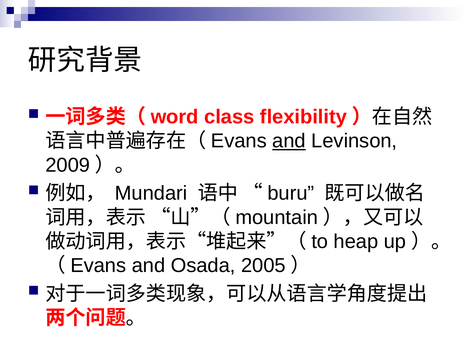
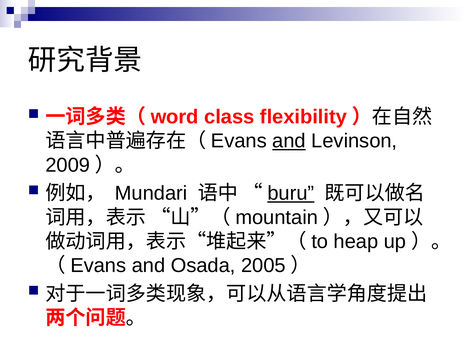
buru underline: none -> present (291, 193)
